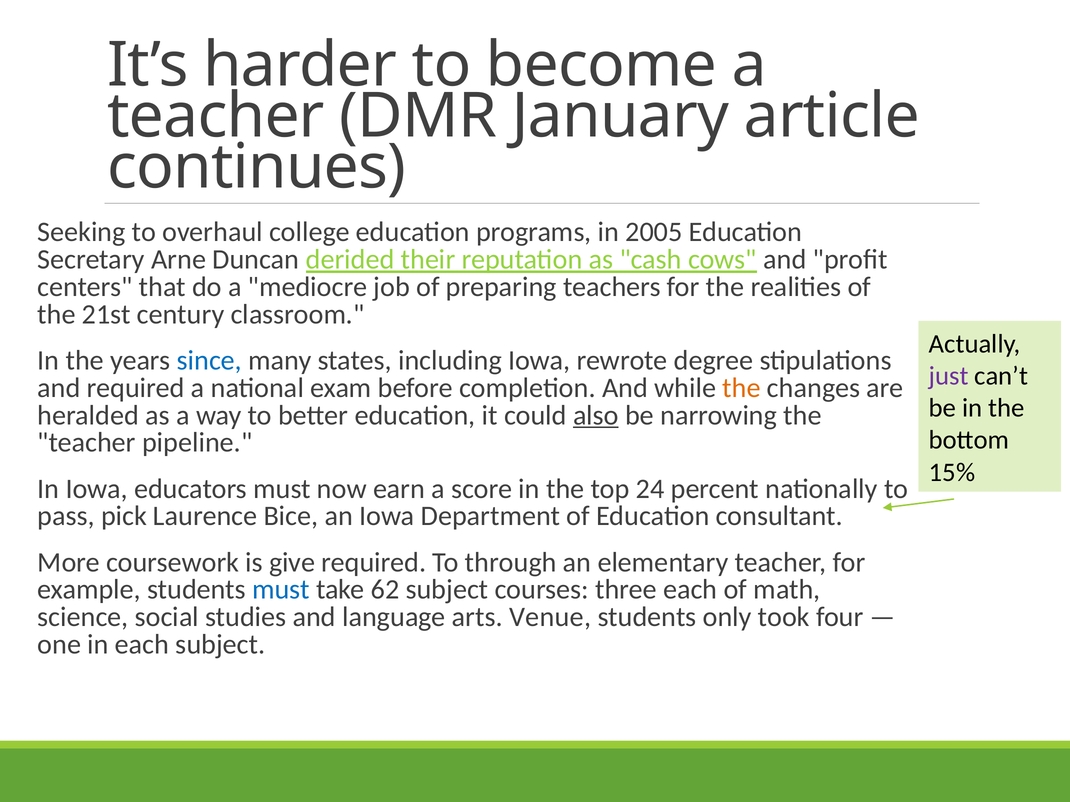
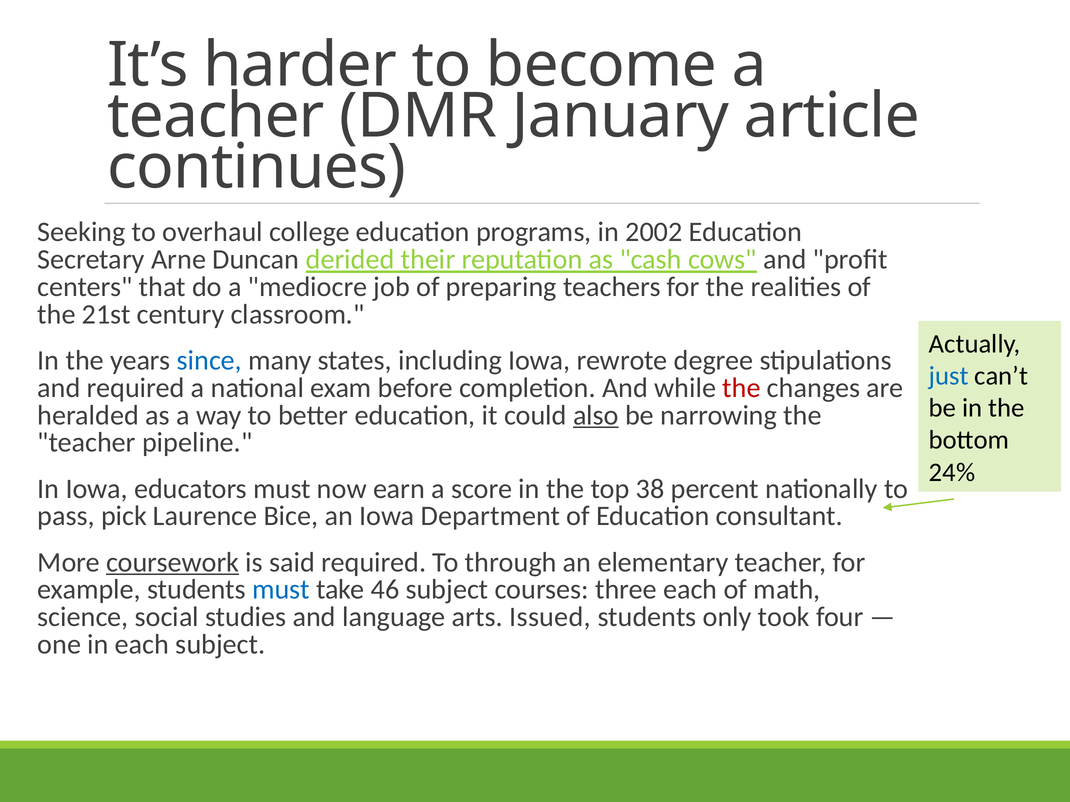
2005: 2005 -> 2002 (654, 232)
just colour: purple -> blue (949, 376)
the colour: orange -> red (742, 388)
15%: 15% -> 24% (952, 473)
24: 24 -> 38 (650, 489)
coursework underline: none -> present (173, 563)
give: give -> said (292, 563)
62: 62 -> 46 (385, 590)
Venue: Venue -> Issued (550, 617)
